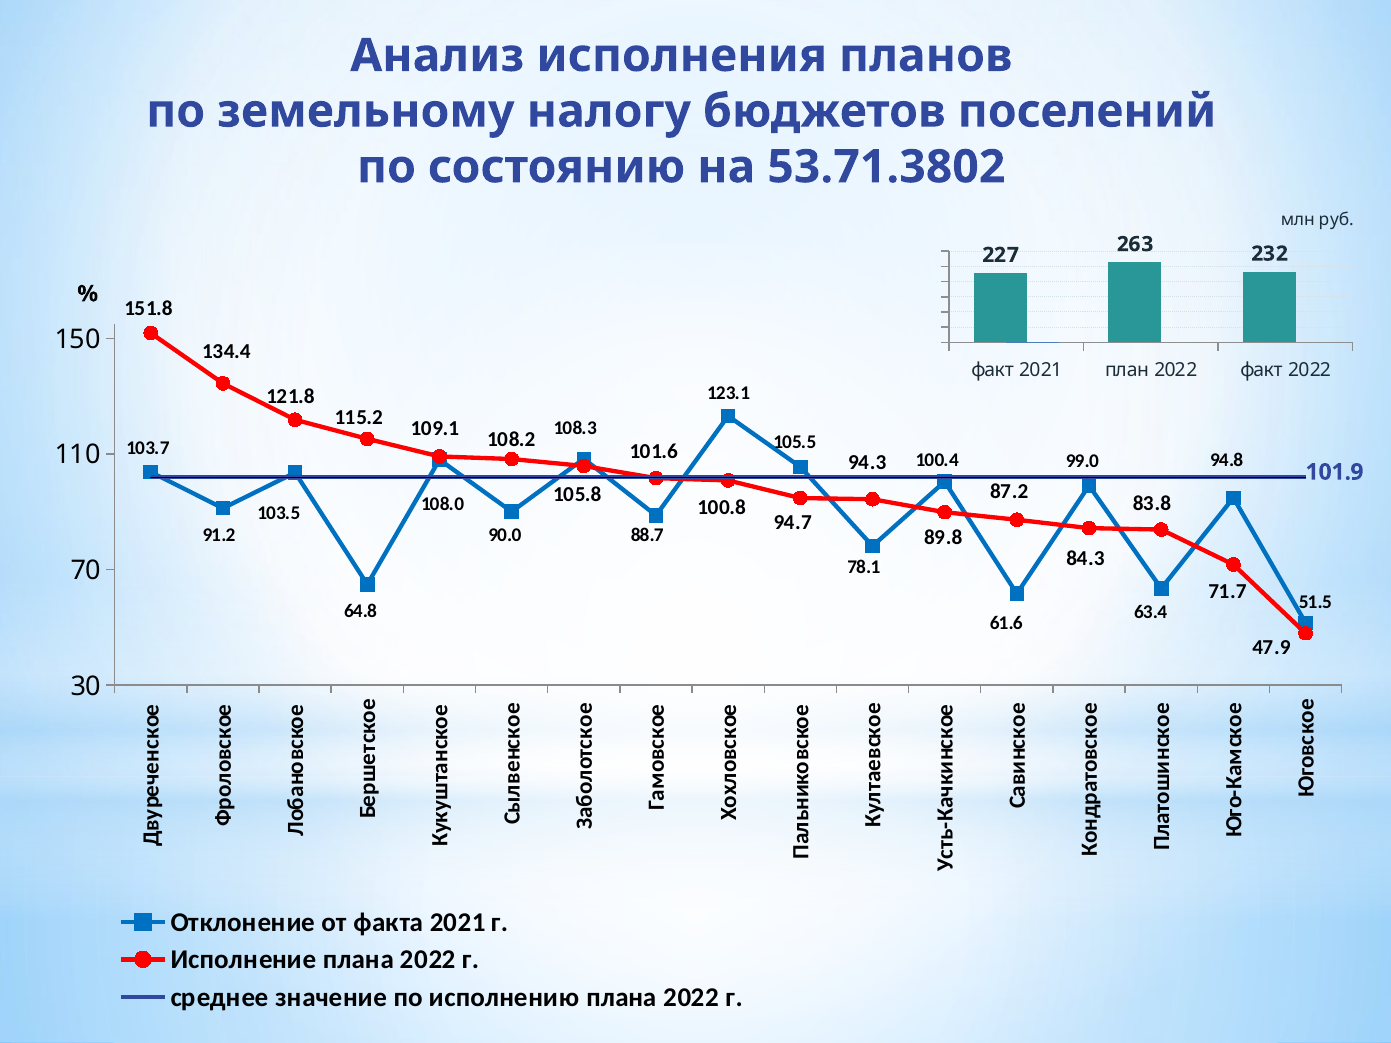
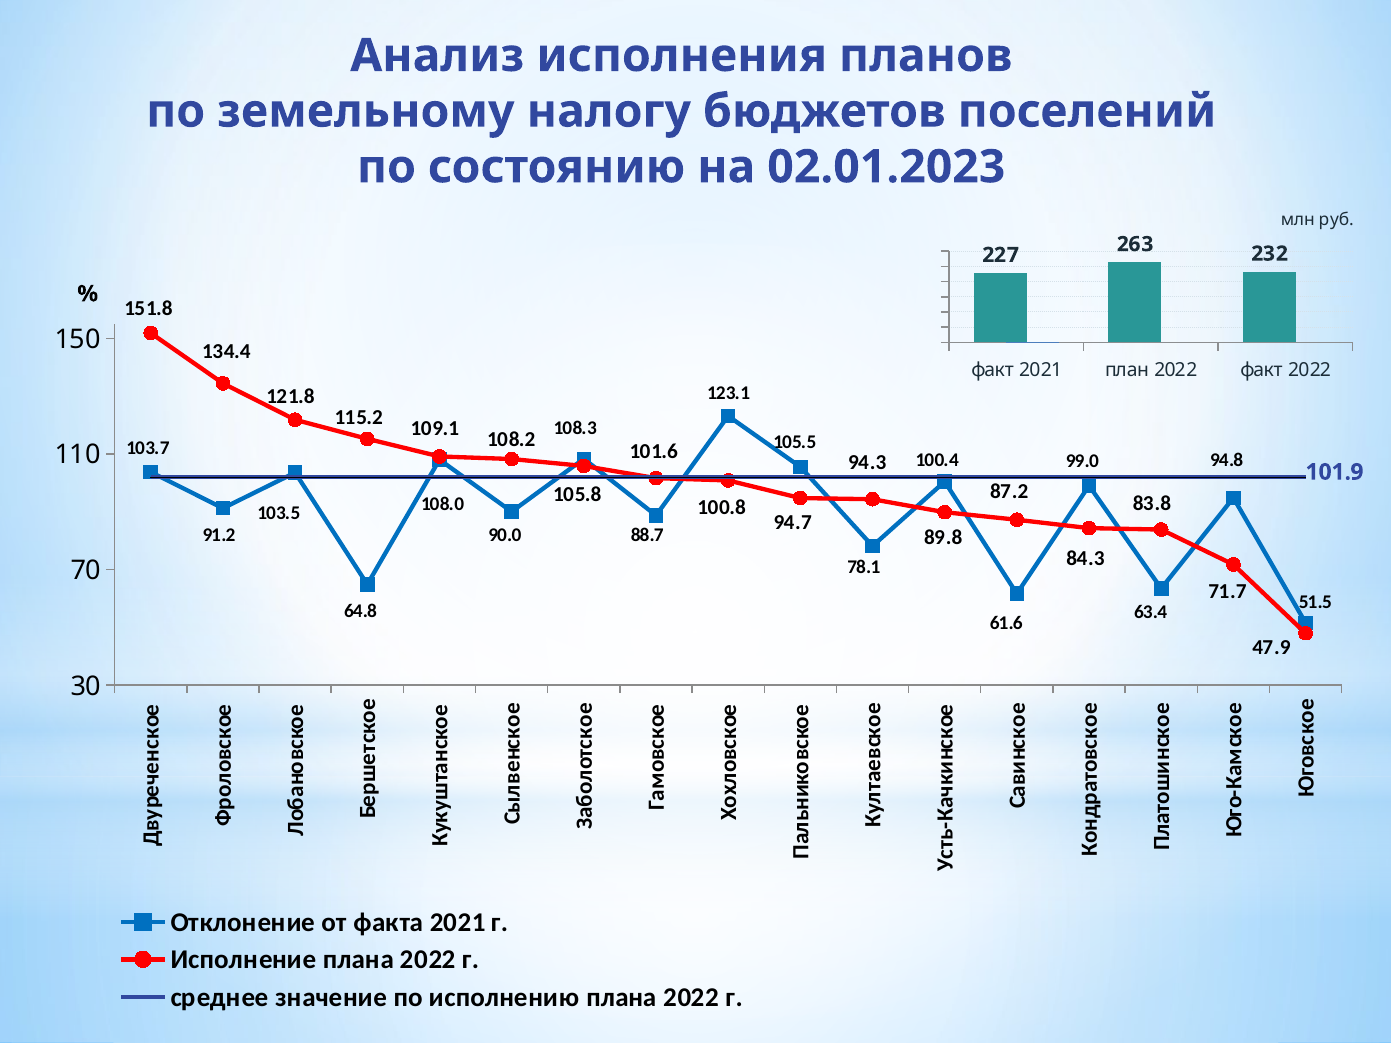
53.71.3802: 53.71.3802 -> 02.01.2023 (886, 167)
